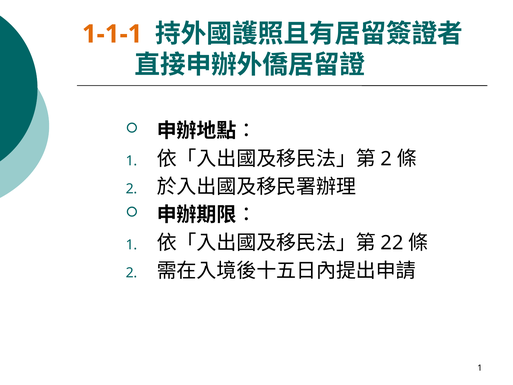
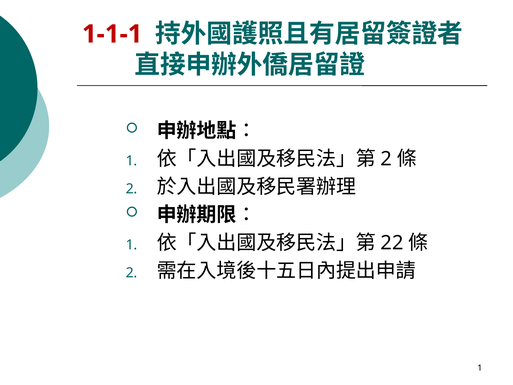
1-1-1 colour: orange -> red (112, 34)
